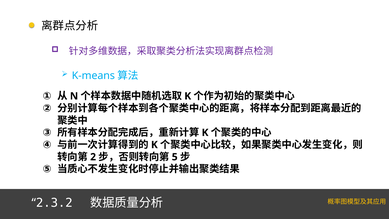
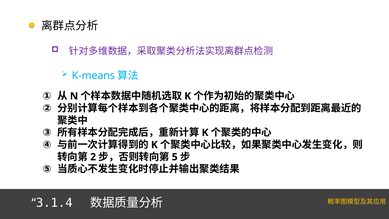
2.3.2: 2.3.2 -> 3.1.4 (54, 203)
